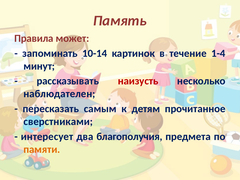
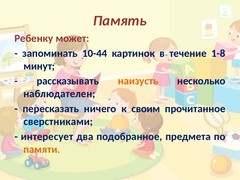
Правила: Правила -> Ребенку (34, 38)
10-14: 10-14 -> 10-44 (95, 53)
1-4: 1-4 -> 1-8 (218, 53)
наизусть colour: red -> orange (138, 81)
самым: самым -> ничего (100, 109)
детям: детям -> своим (146, 109)
благополучия: благополучия -> подобранное (129, 137)
